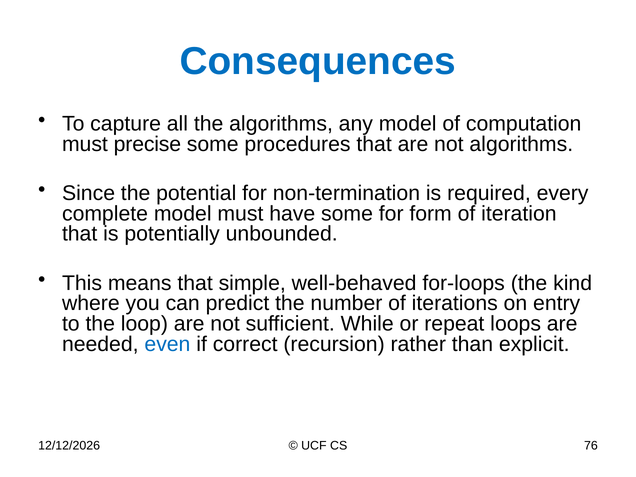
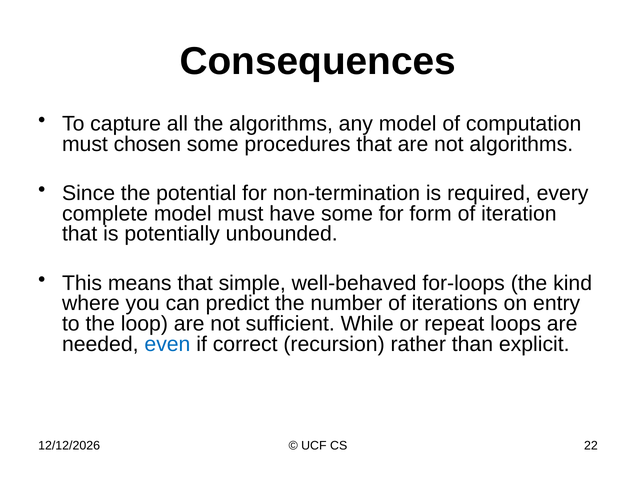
Consequences colour: blue -> black (318, 62)
precise: precise -> chosen (147, 144)
76: 76 -> 22 (591, 446)
